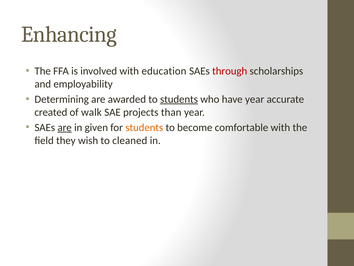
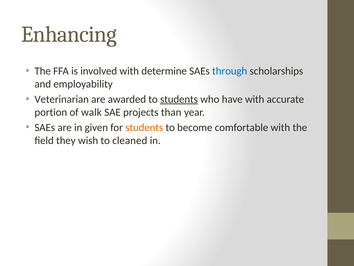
education: education -> determine (164, 71)
through colour: red -> blue (230, 71)
Determining: Determining -> Veterinarian (62, 99)
have year: year -> with (255, 99)
created: created -> portion (51, 112)
are underline: present -> none (65, 127)
